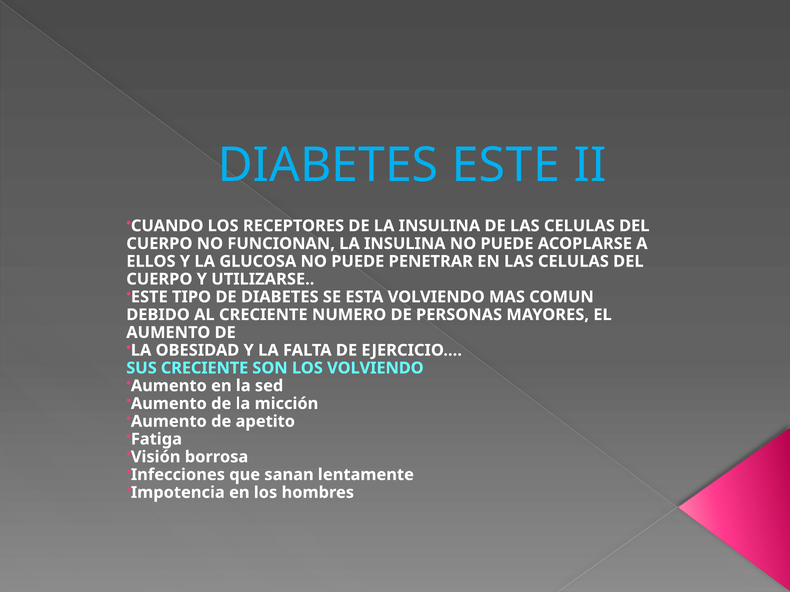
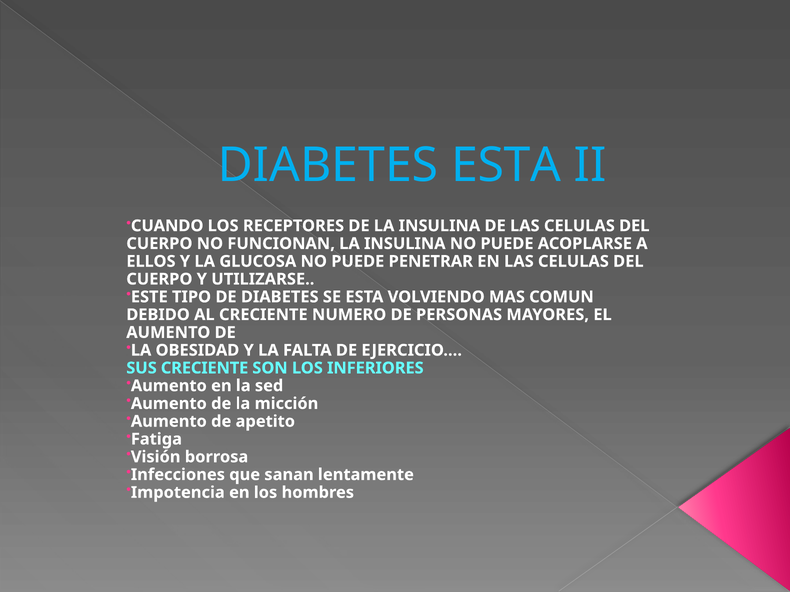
DIABETES ESTE: ESTE -> ESTA (506, 165)
LOS VOLVIENDO: VOLVIENDO -> INFERIORES (375, 368)
